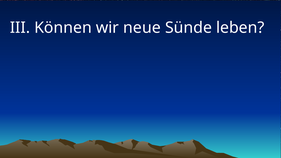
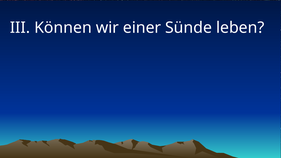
neue: neue -> einer (142, 28)
